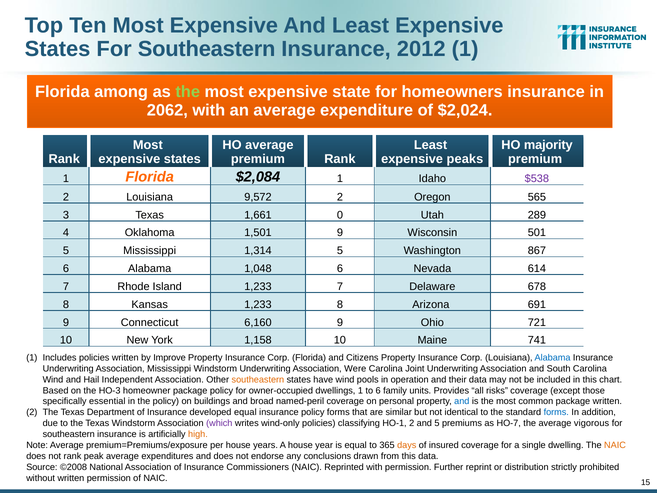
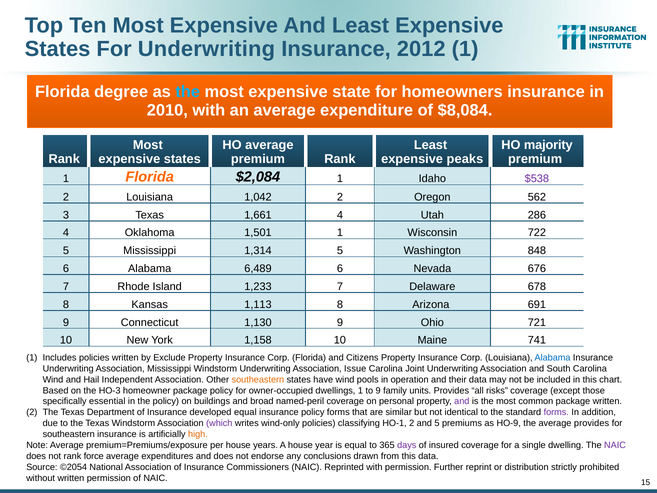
States For Southeastern: Southeastern -> Underwriting (206, 49)
among: among -> degree (121, 92)
the colour: light green -> light blue (188, 92)
2062: 2062 -> 2010 (167, 110)
$2,024: $2,024 -> $8,084 (465, 110)
9,572: 9,572 -> 1,042 (258, 197)
565: 565 -> 562 (537, 197)
1,661 0: 0 -> 4 (340, 215)
289: 289 -> 286 (537, 215)
1,501 9: 9 -> 1 (340, 233)
501: 501 -> 722 (537, 233)
867: 867 -> 848 (537, 251)
1,048: 1,048 -> 6,489 (258, 269)
614: 614 -> 676 (537, 269)
Kansas 1,233: 1,233 -> 1,113 (258, 304)
6,160: 6,160 -> 1,130 (258, 322)
Improve: Improve -> Exclude (169, 357)
Were: Were -> Issue (355, 368)
to 6: 6 -> 9 (378, 390)
and colour: blue -> purple (462, 401)
forms colour: blue -> purple (556, 412)
HO-7: HO-7 -> HO-9 (509, 423)
average vigorous: vigorous -> provides (592, 423)
days colour: orange -> purple (407, 445)
NAIC colour: orange -> purple (615, 445)
peak: peak -> force (94, 456)
©2008: ©2008 -> ©2054 (74, 467)
